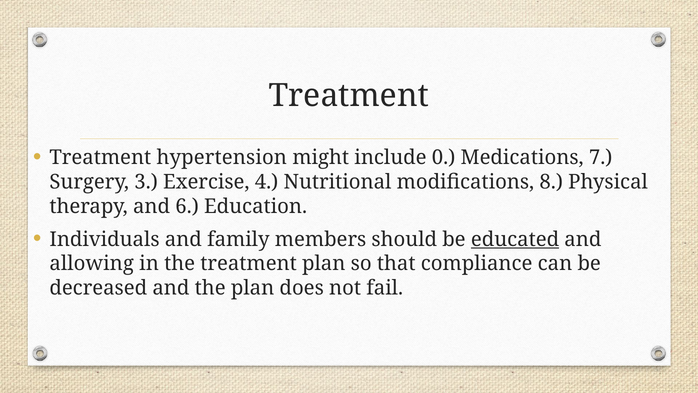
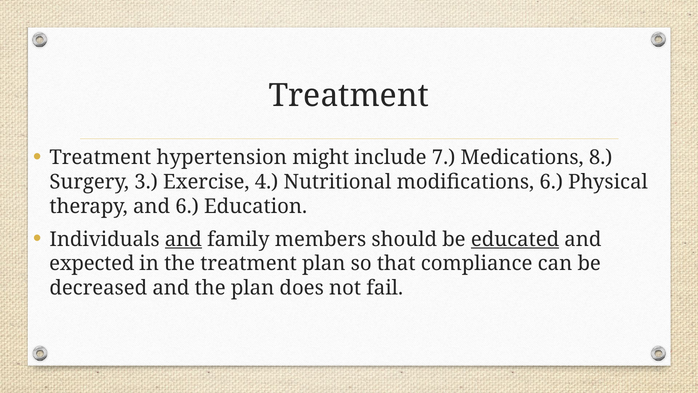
0: 0 -> 7 (444, 157)
7: 7 -> 8 (601, 157)
modifications 8: 8 -> 6 (551, 182)
and underline: none -> present (183, 239)
allowing: allowing -> expected (92, 263)
